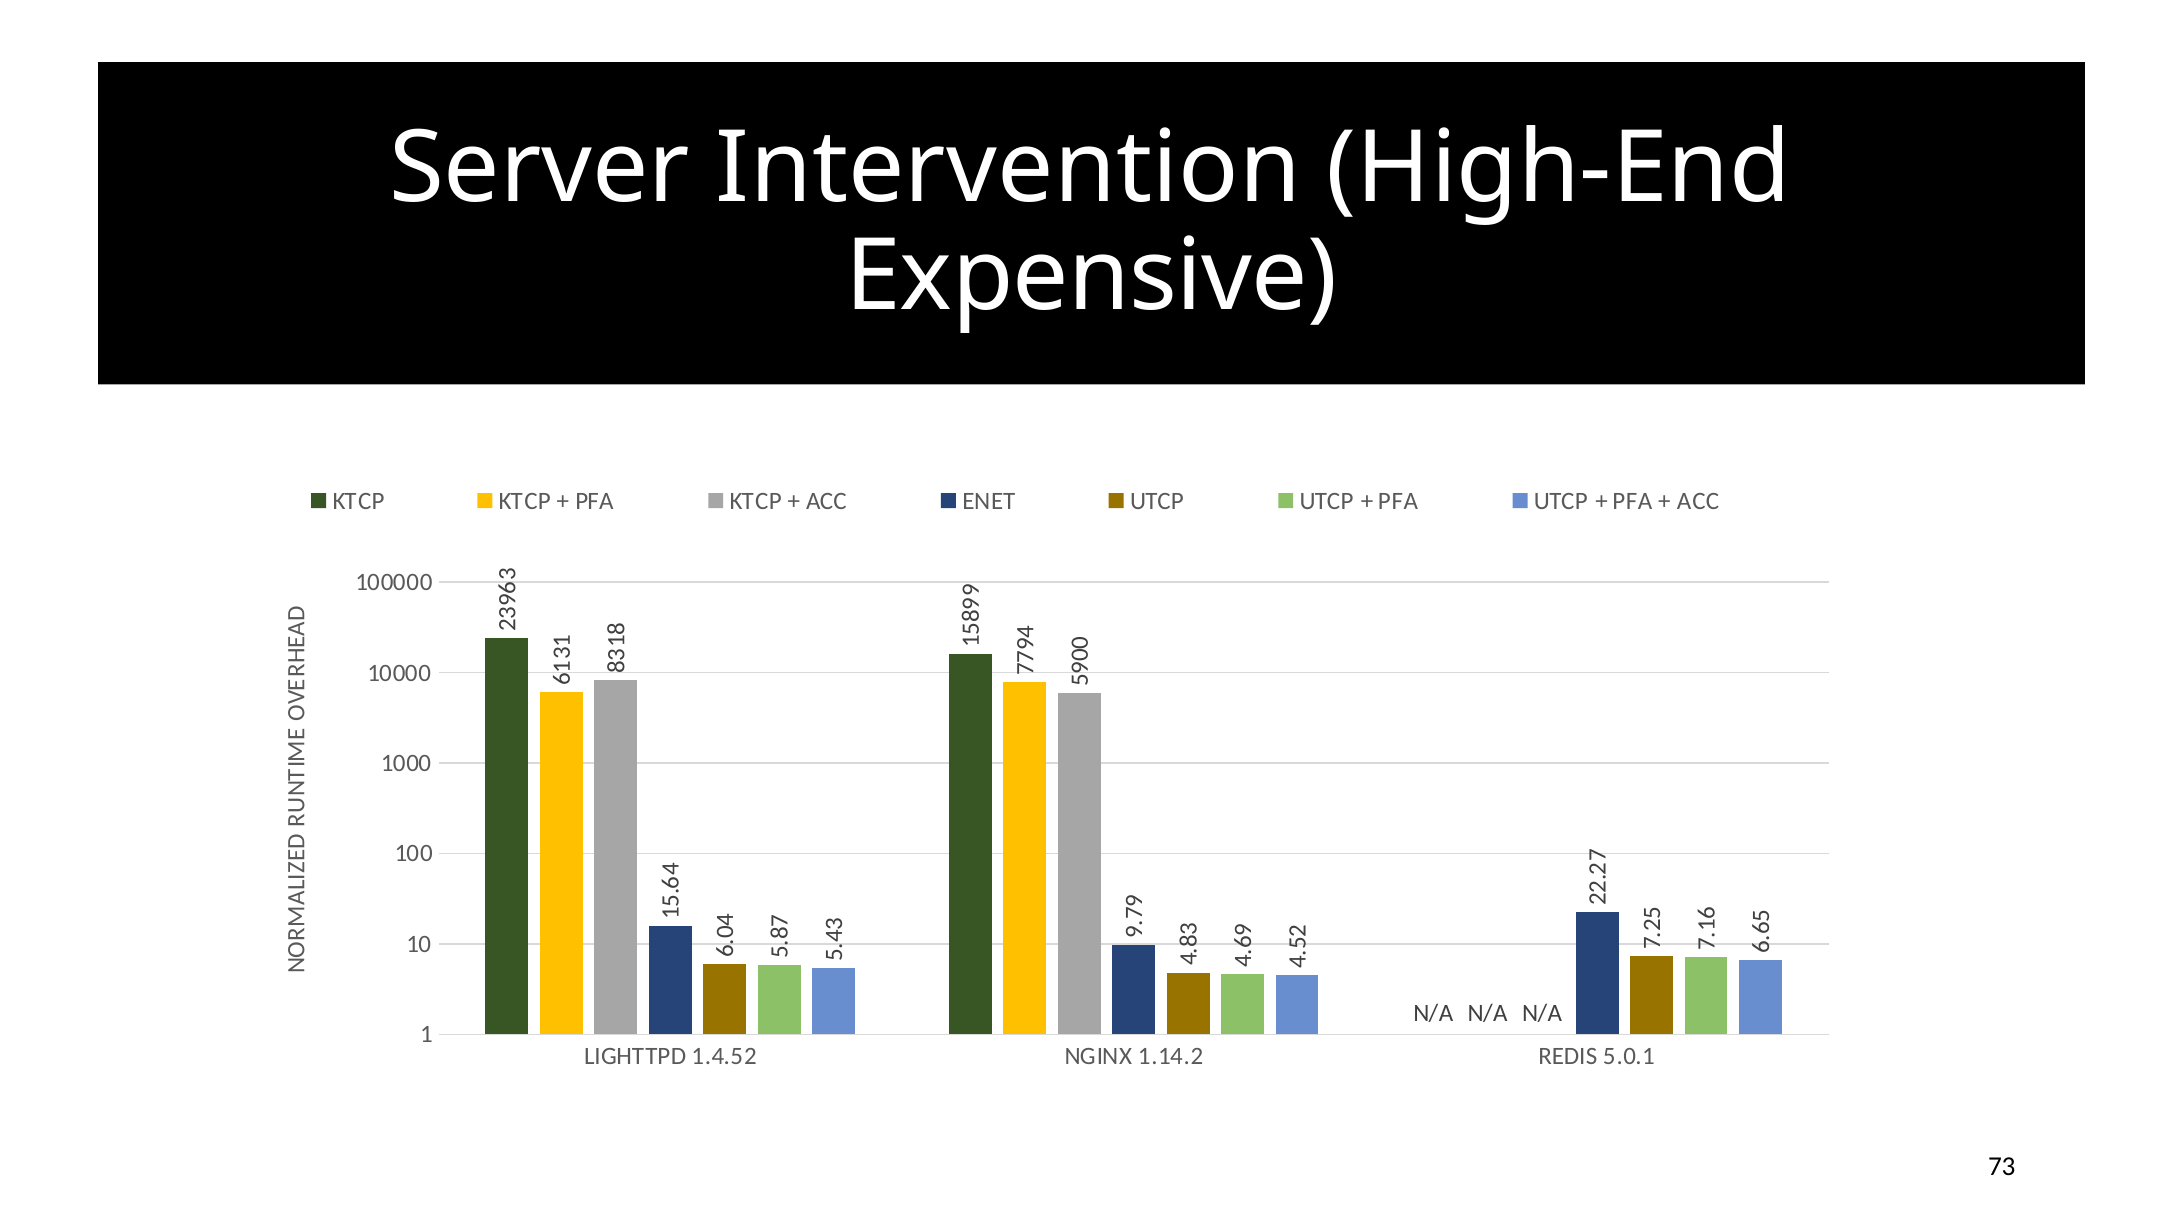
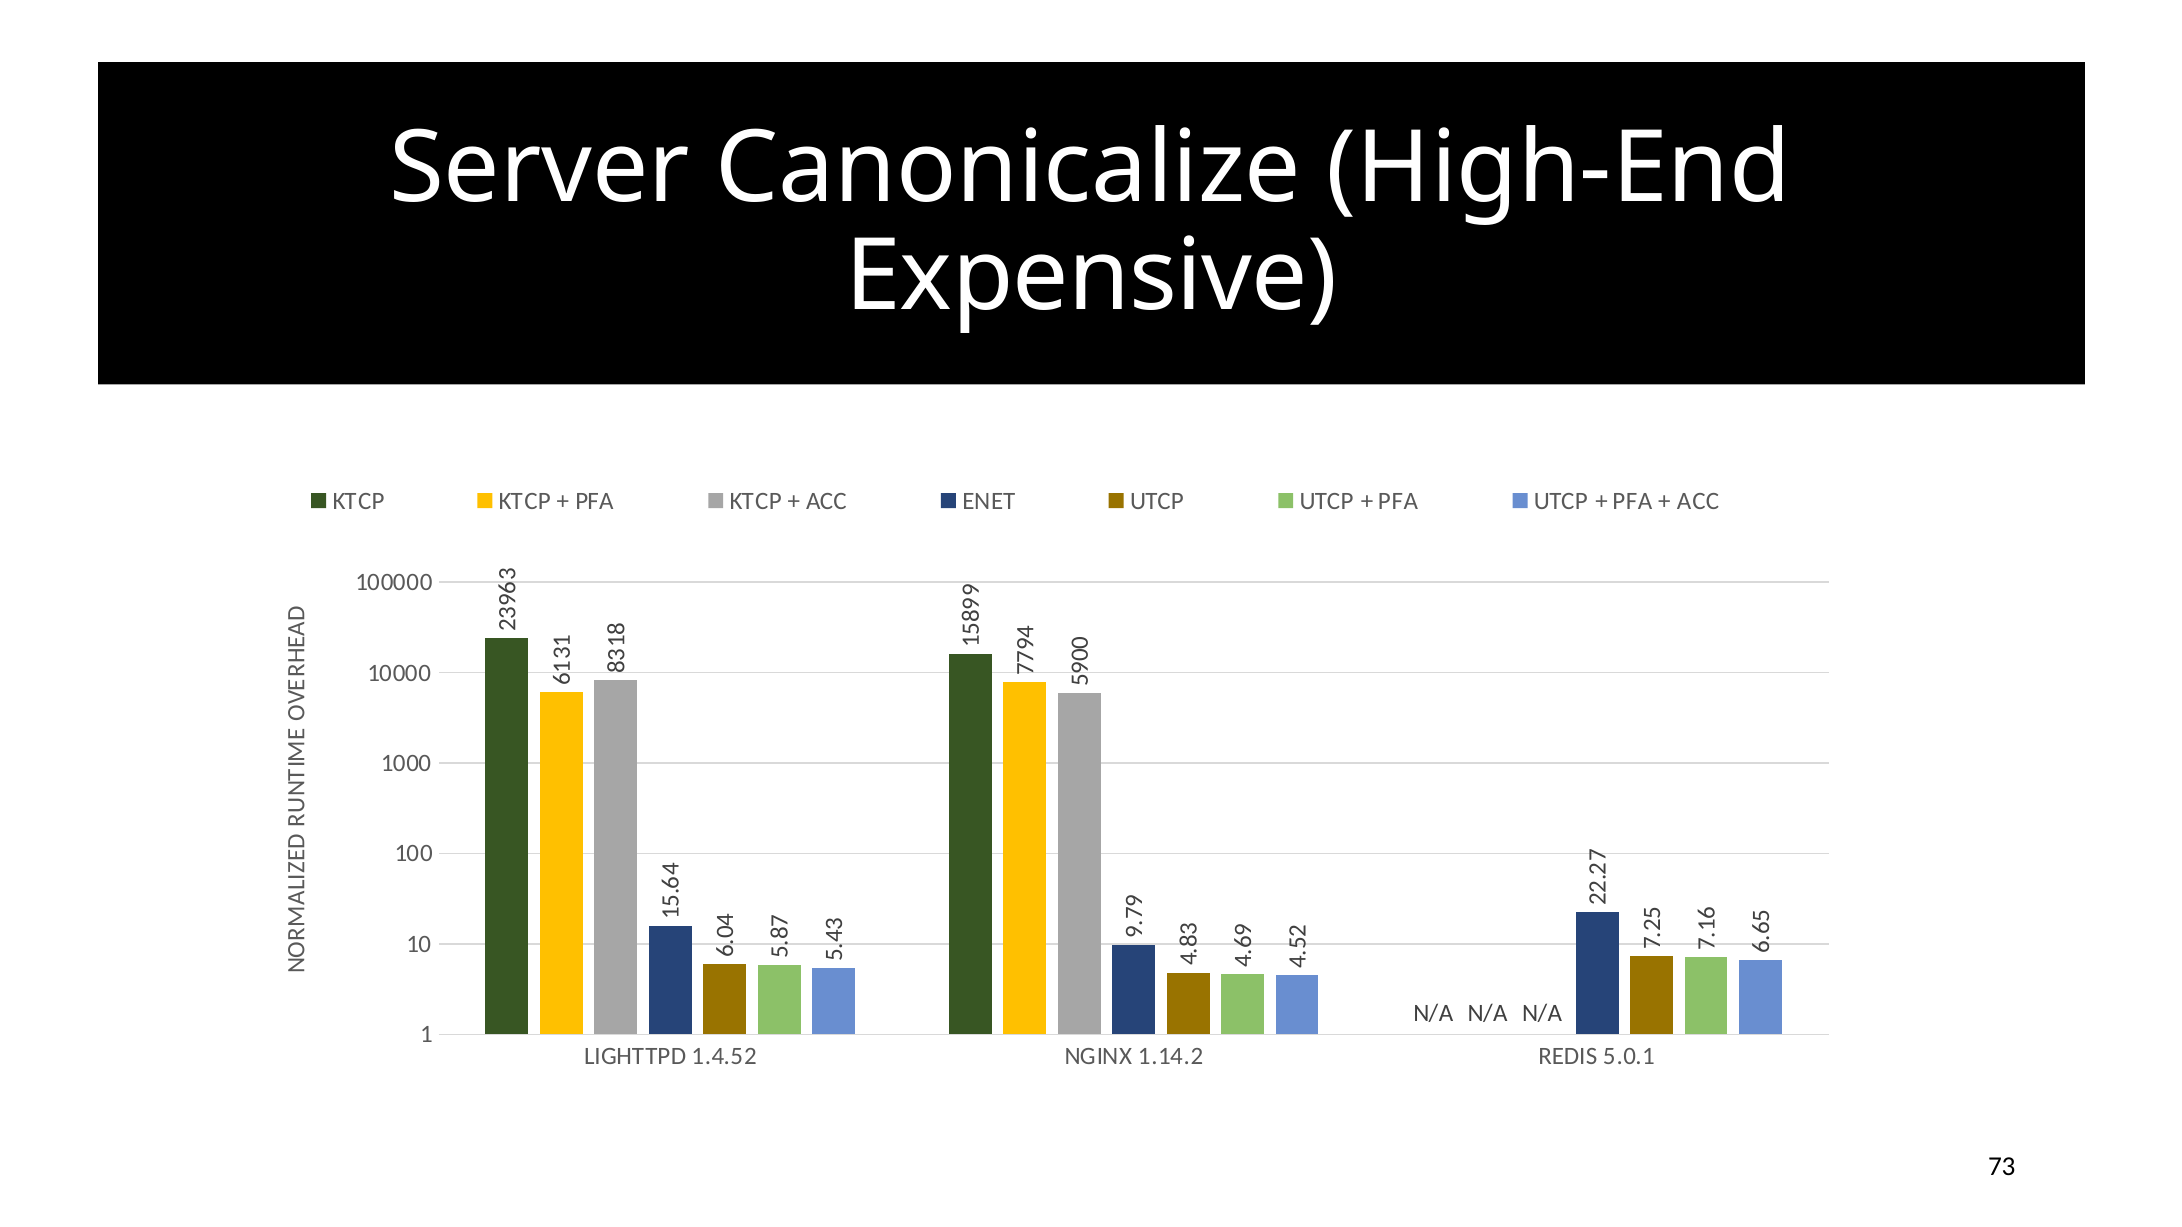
Intervention: Intervention -> Canonicalize (1009, 169)
